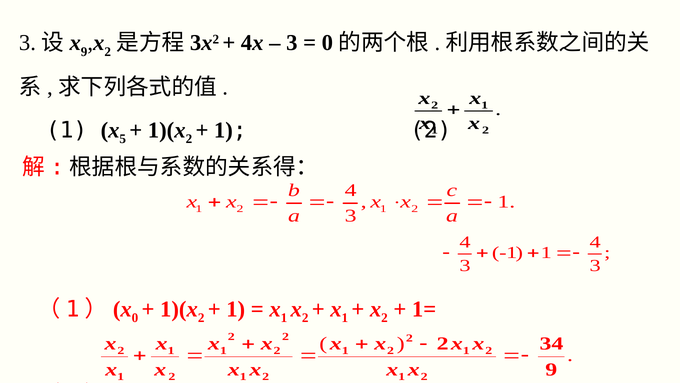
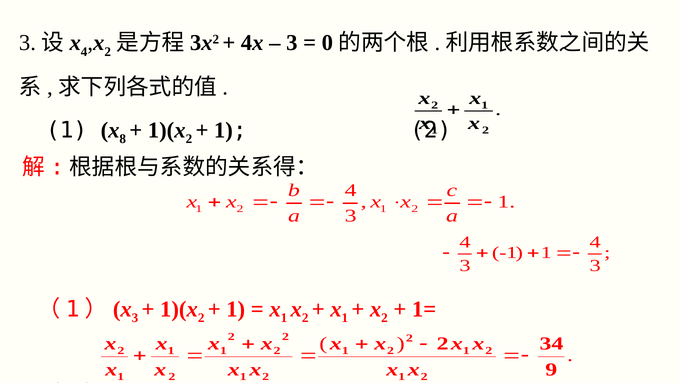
9: 9 -> 4 (84, 52)
5: 5 -> 8 (123, 139)
0: 0 -> 3 (135, 318)
